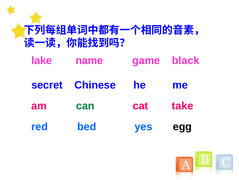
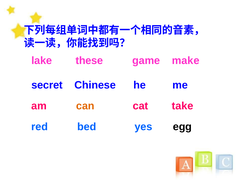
name: name -> these (89, 60)
black: black -> make (186, 60)
can colour: green -> orange (85, 105)
